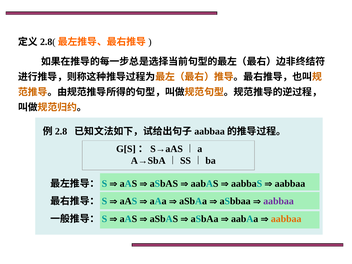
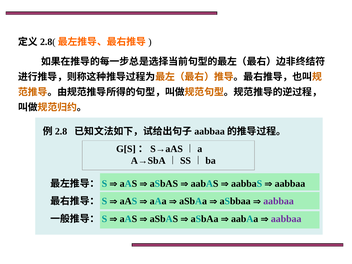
aabbaa colour: orange -> purple (286, 219)
